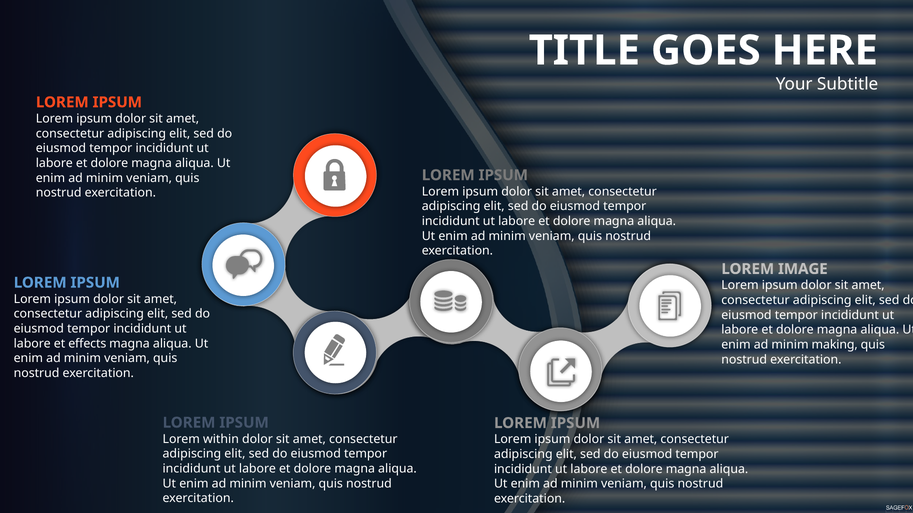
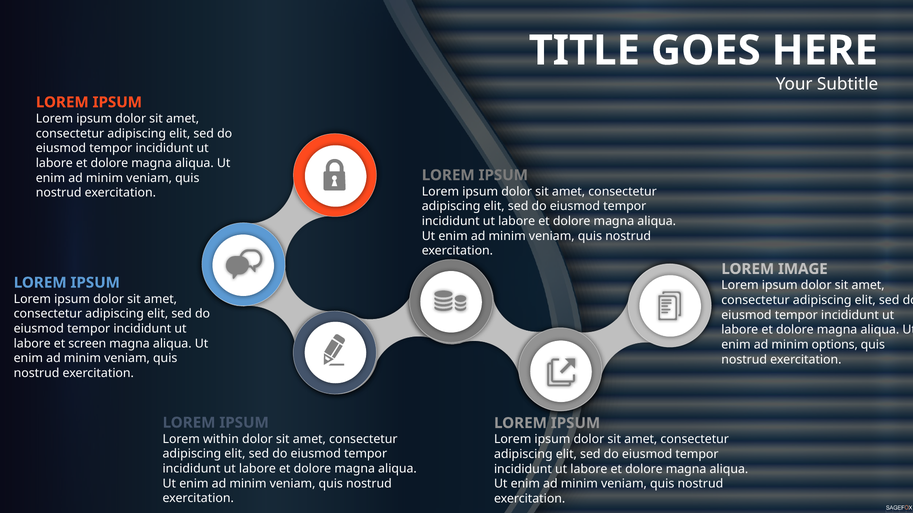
effects: effects -> screen (87, 344)
making: making -> options (835, 345)
